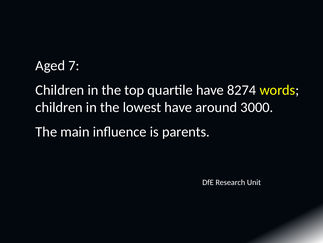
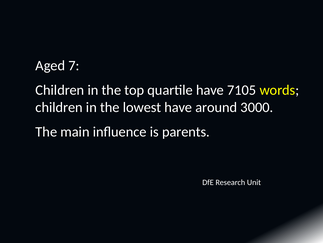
8274: 8274 -> 7105 (242, 90)
